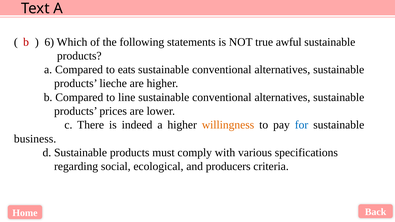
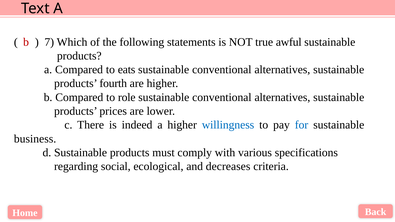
6: 6 -> 7 (49, 42)
lieche: lieche -> fourth (113, 83)
line: line -> role (127, 97)
willingness colour: orange -> blue (228, 125)
producers: producers -> decreases (228, 166)
